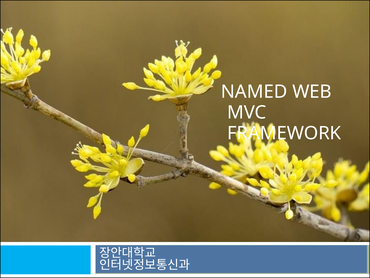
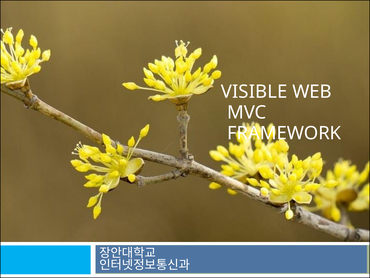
NAMED: NAMED -> VISIBLE (254, 92)
